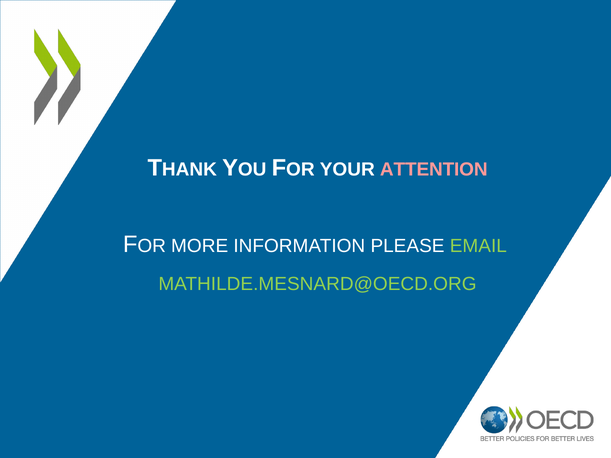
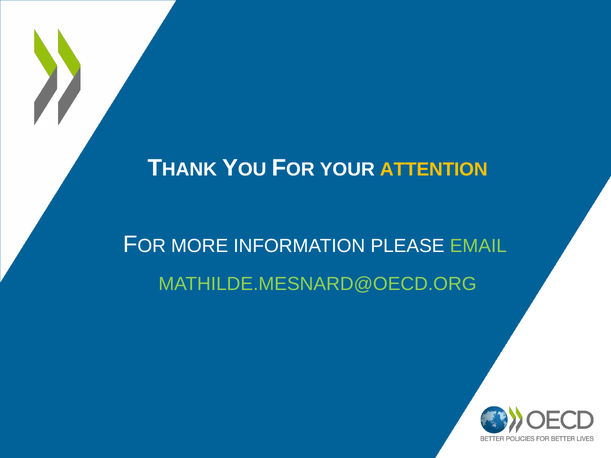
ATTENTION colour: pink -> yellow (434, 170)
